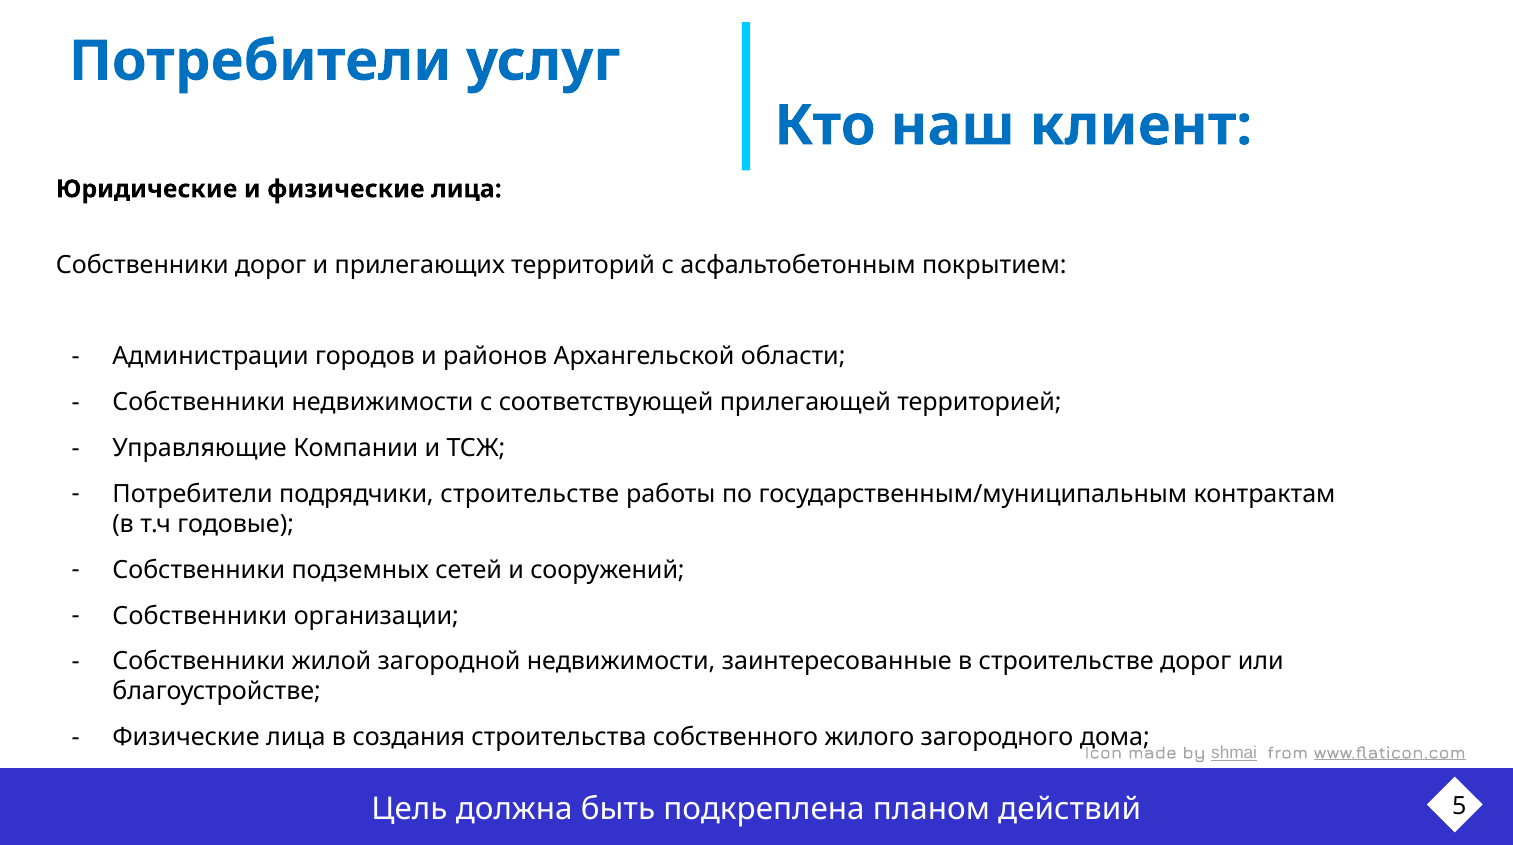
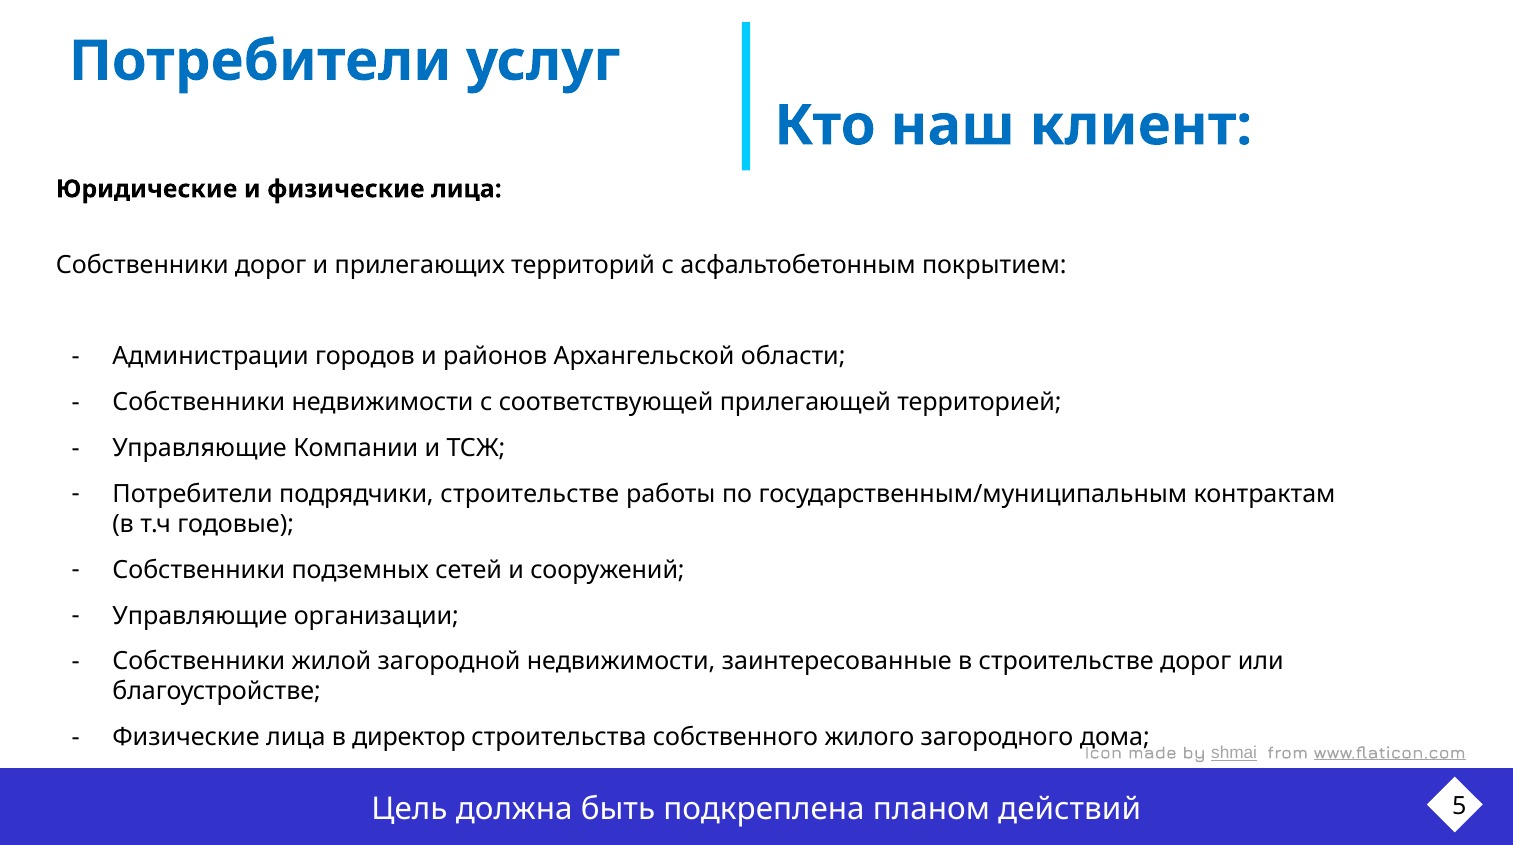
Собственники: Собственники -> Управляющие (200, 616)
создания: создания -> директор (409, 738)
